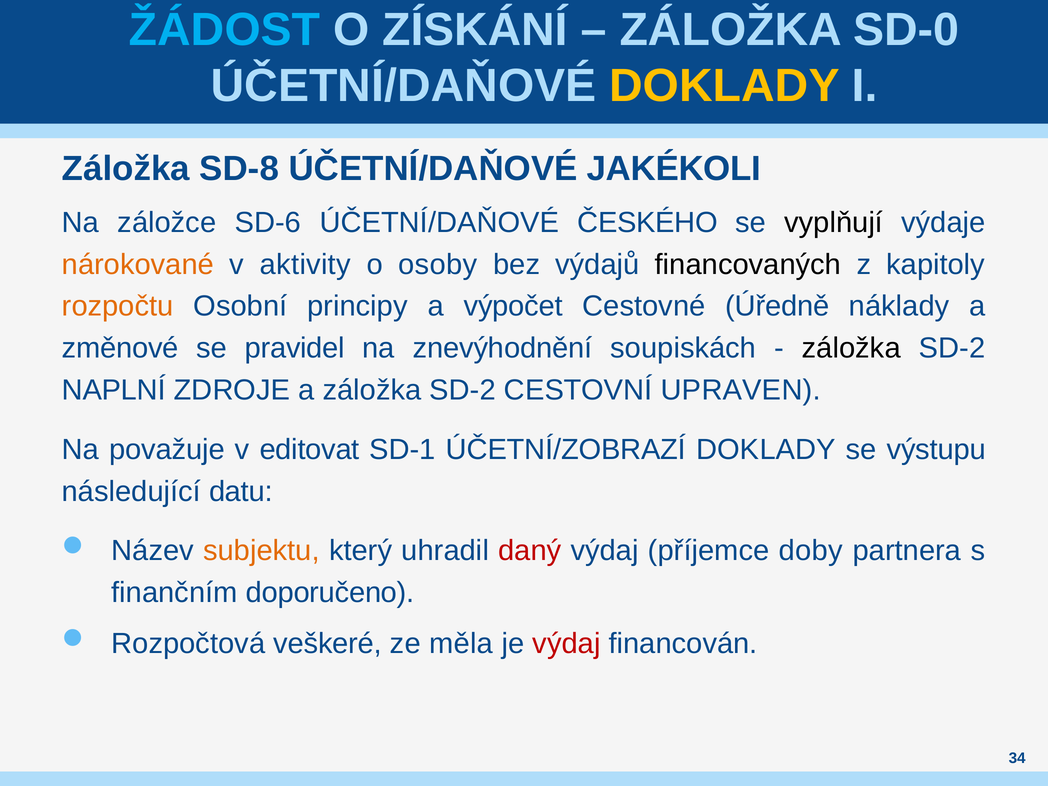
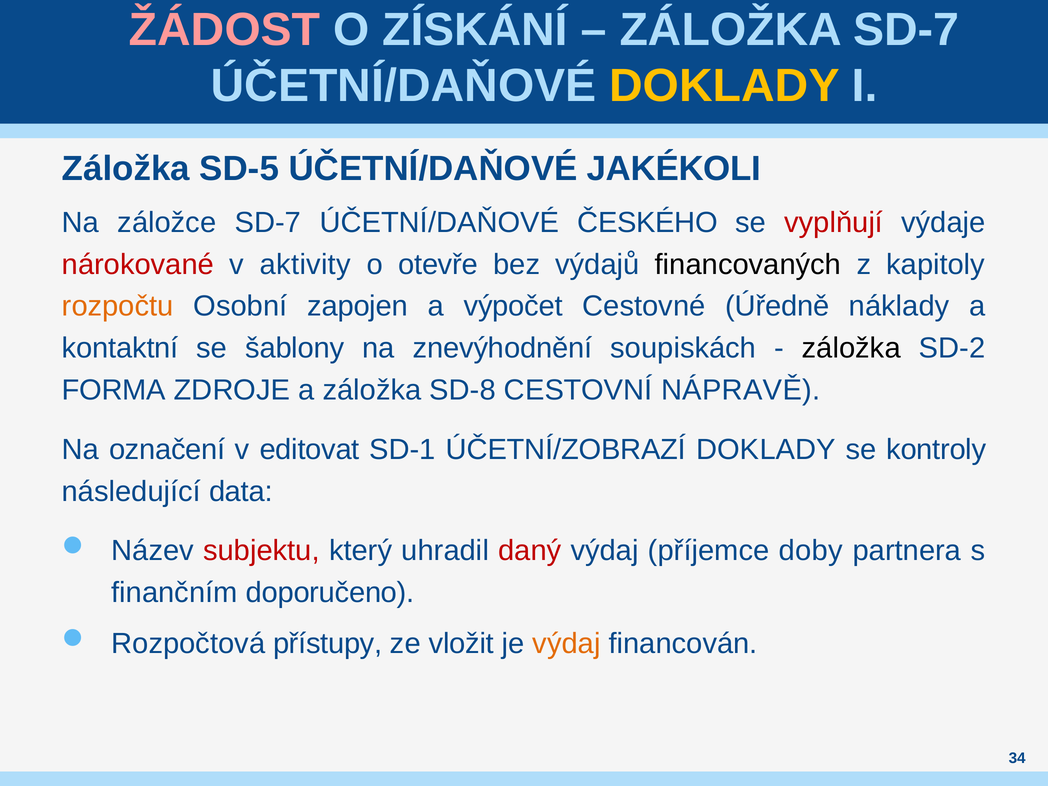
ŽÁDOST colour: light blue -> pink (225, 30)
ZÁLOŽKA SD-0: SD-0 -> SD-7 (906, 30)
SD-8: SD-8 -> SD-5 (239, 169)
záložce SD-6: SD-6 -> SD-7 (268, 223)
vyplňují colour: black -> red (834, 223)
nárokované colour: orange -> red (138, 264)
osoby: osoby -> otevře (438, 264)
principy: principy -> zapojen (358, 306)
změnové: změnové -> kontaktní (120, 348)
pravidel: pravidel -> šablony (295, 348)
NAPLNÍ: NAPLNÍ -> FORMA (114, 390)
a záložka SD-2: SD-2 -> SD-8 (463, 390)
UPRAVEN: UPRAVEN -> NÁPRAVĚ (741, 390)
považuje: považuje -> označení (167, 450)
výstupu: výstupu -> kontroly (936, 450)
datu: datu -> data (241, 491)
subjektu colour: orange -> red (261, 551)
veškeré: veškeré -> přístupy (328, 643)
měla: měla -> vložit (461, 643)
výdaj colour: red -> orange (566, 643)
